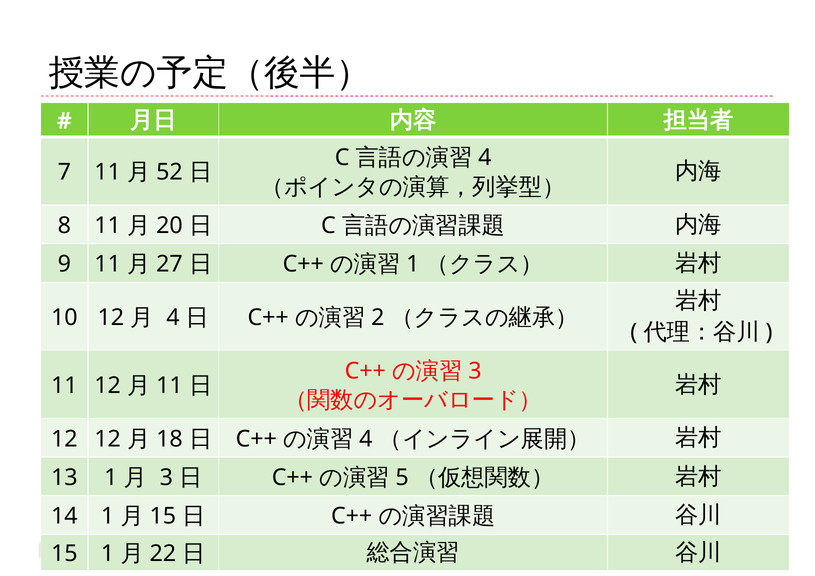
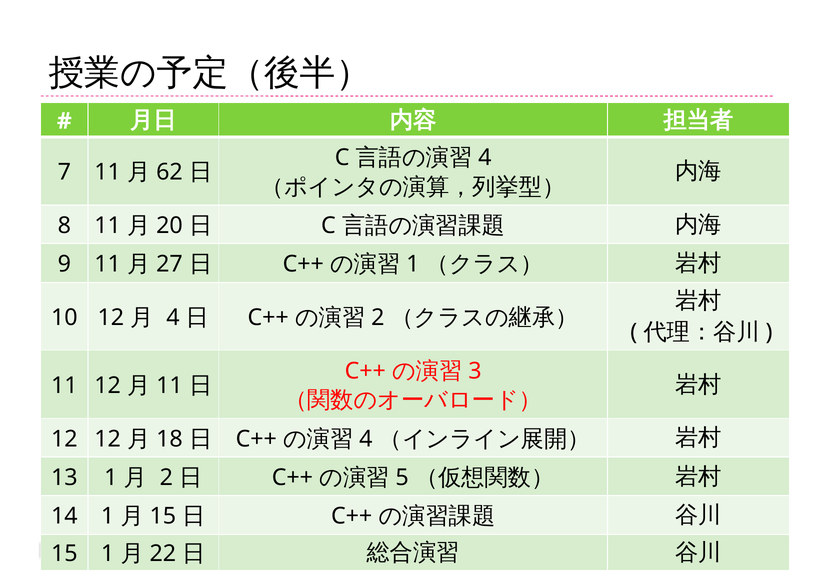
52: 52 -> 62 (170, 172)
3: 3 -> 2 (166, 478)
